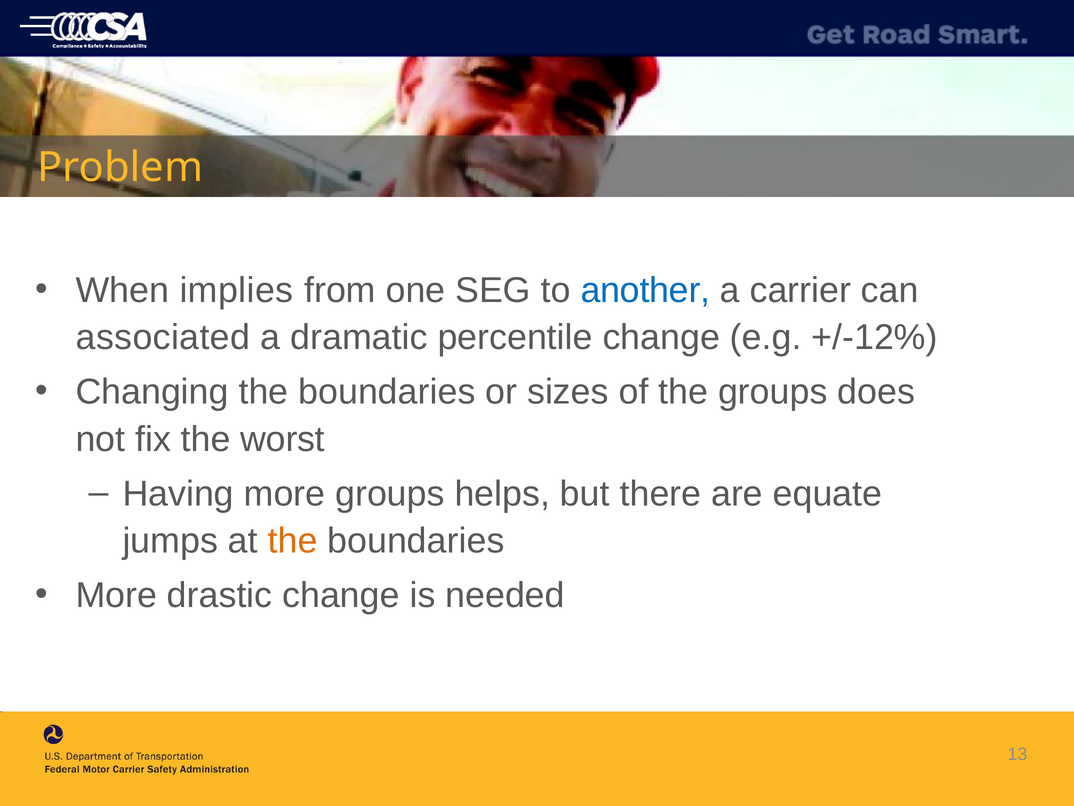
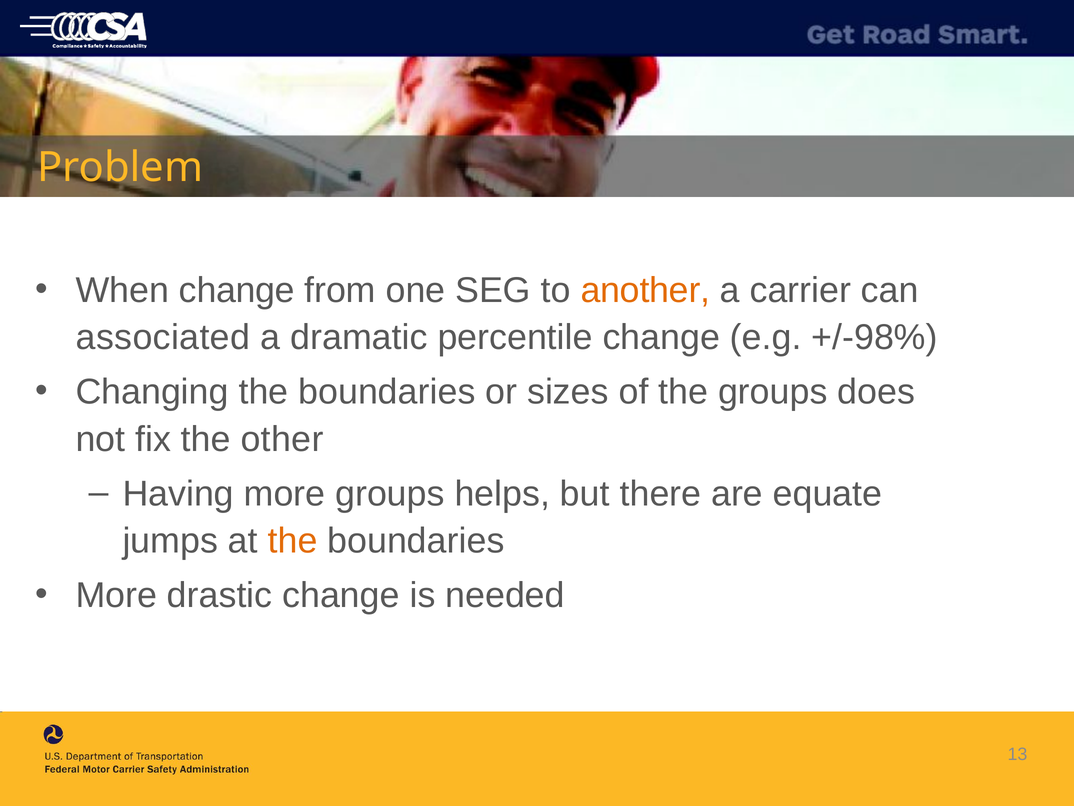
When implies: implies -> change (237, 290)
another colour: blue -> orange (645, 290)
+/-12%: +/-12% -> +/-98% (875, 337)
worst: worst -> other (282, 439)
